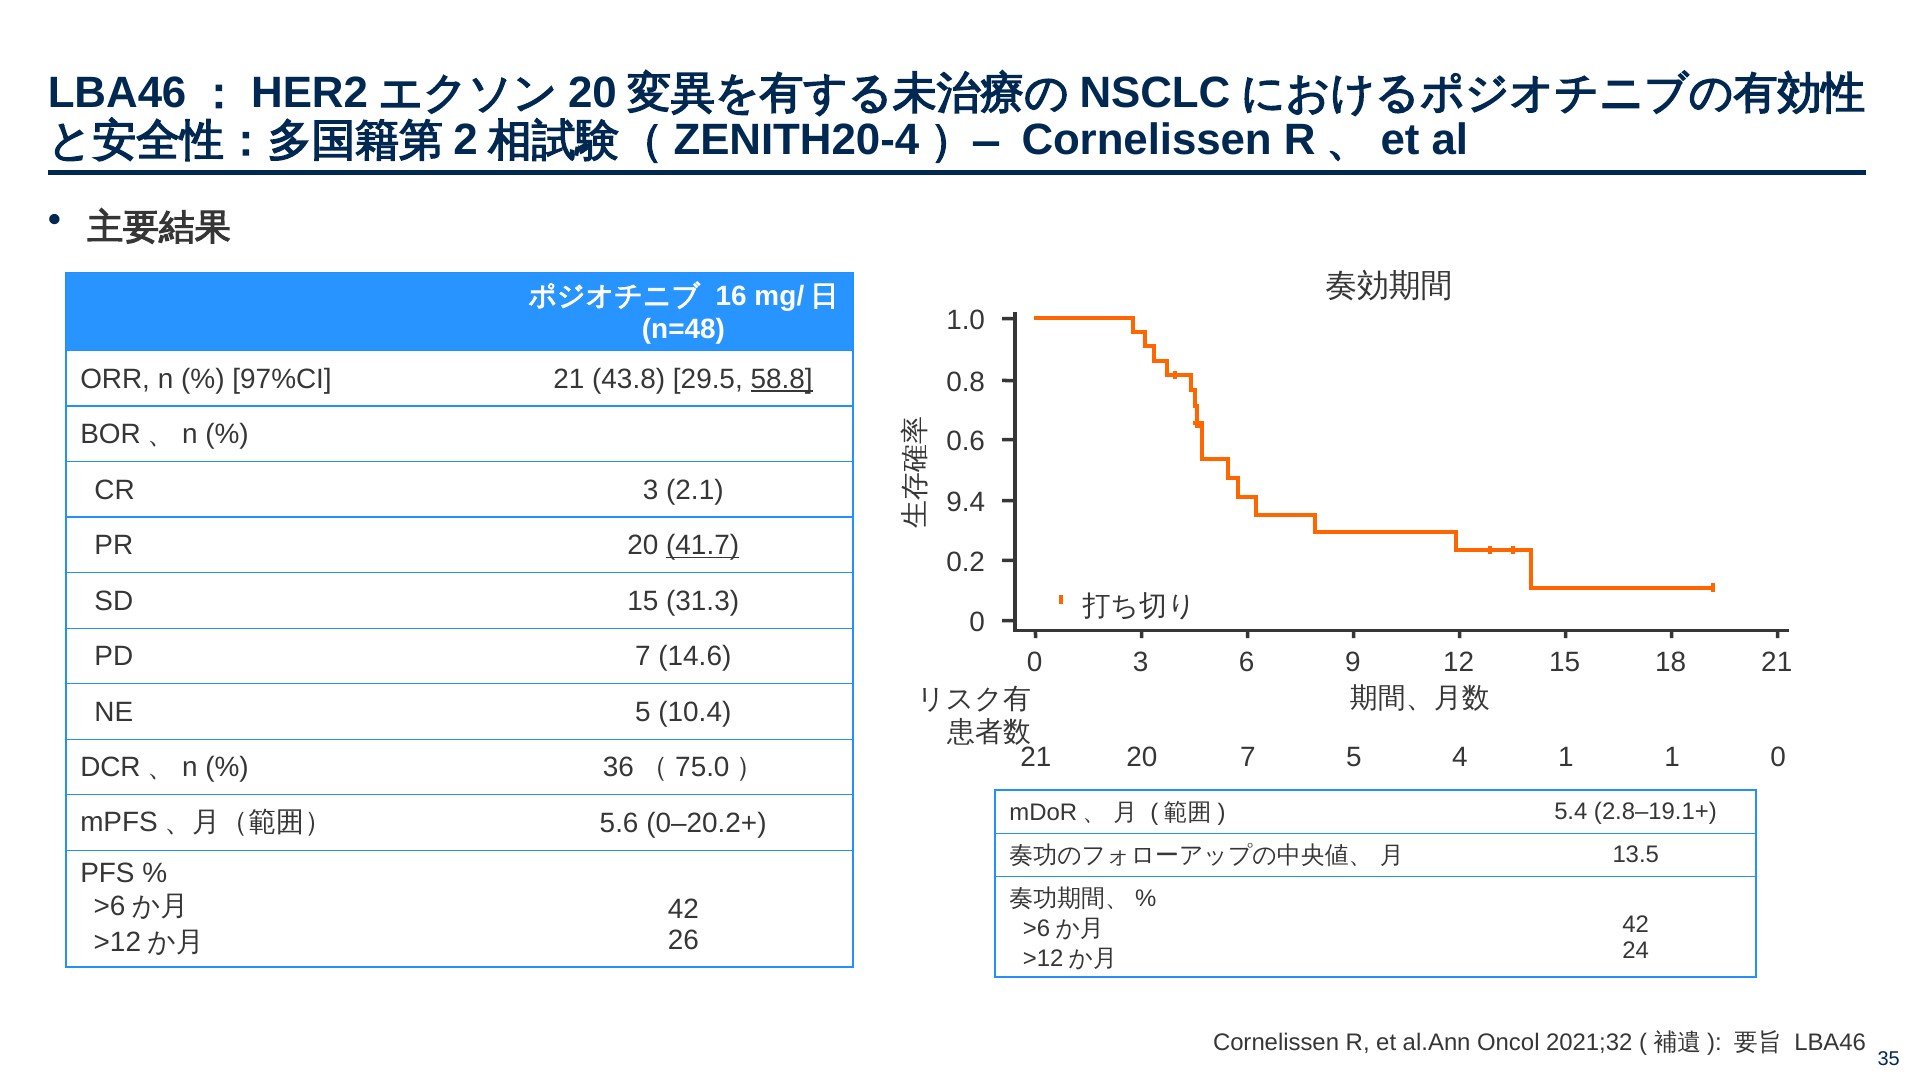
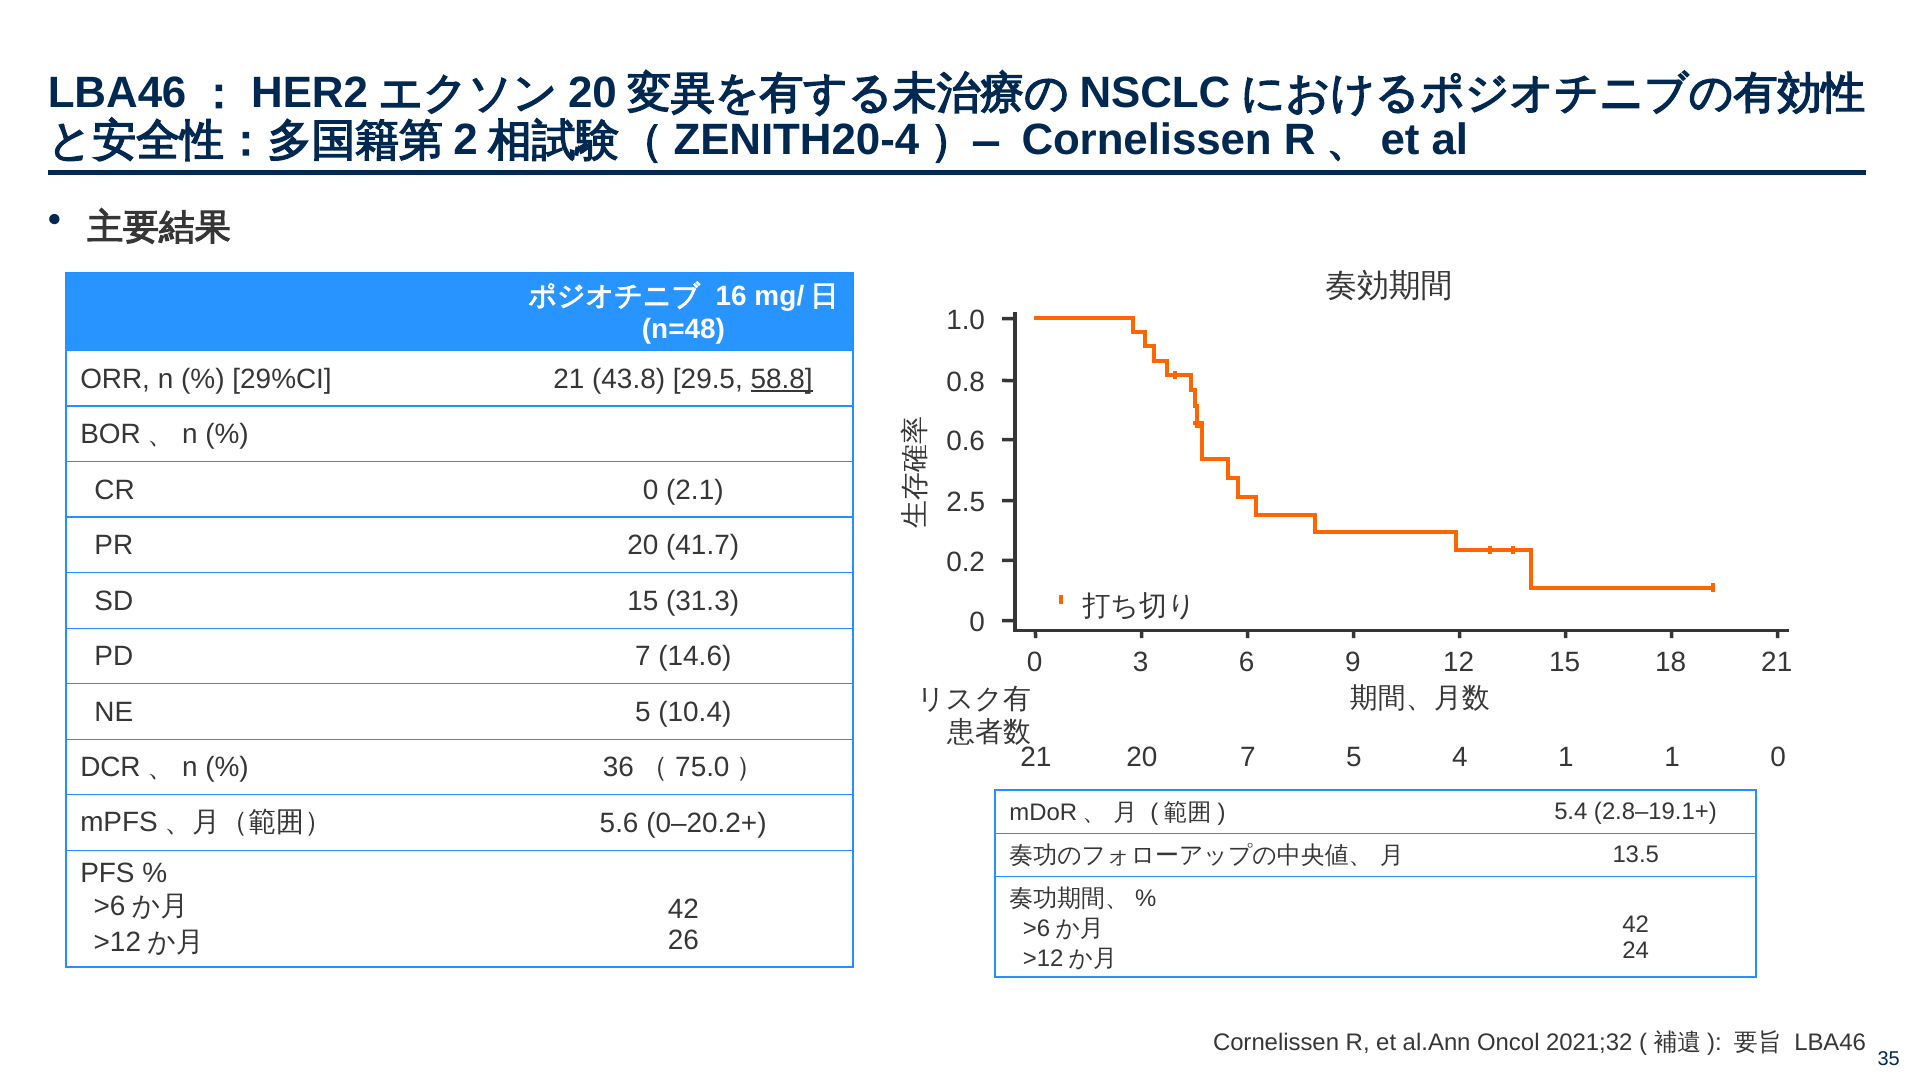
97%CI: 97%CI -> 29%CI (282, 379)
CR 3: 3 -> 0 (651, 490)
9.4: 9.4 -> 2.5 (966, 502)
41.7 underline: present -> none (703, 545)
